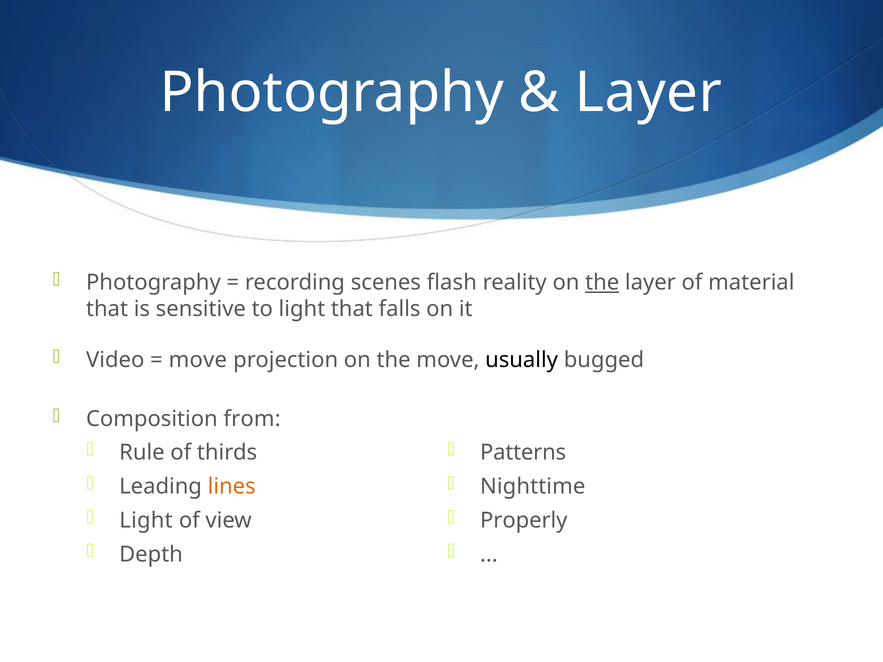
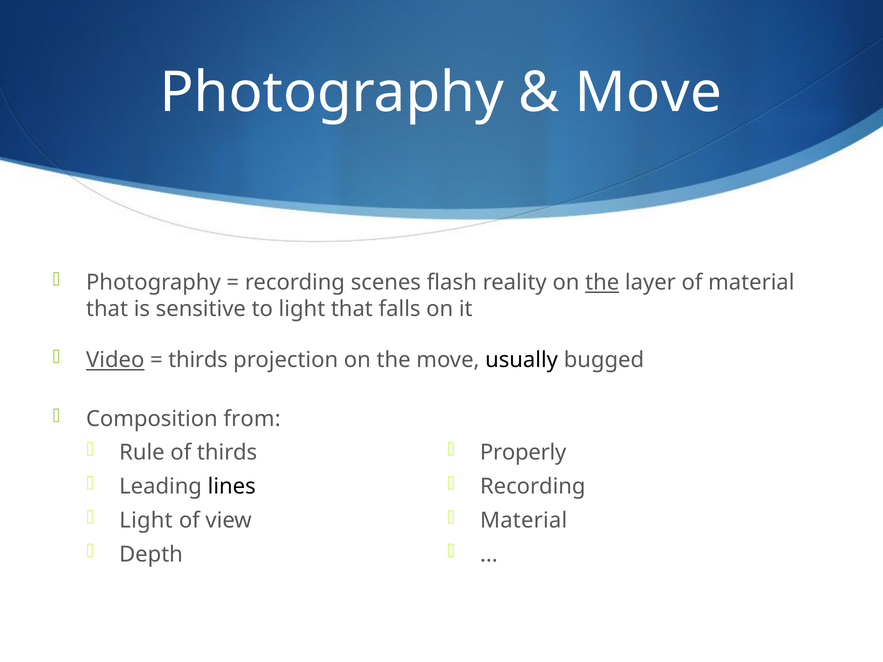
Layer: Layer -> Move (648, 92)
Video underline: none -> present (115, 360)
move: move -> thirds (198, 360)
Patterns: Patterns -> Properly (523, 453)
lines colour: orange -> black (232, 487)
Nighttime: Nighttime -> Recording (533, 487)
Properly: Properly -> Material (524, 521)
